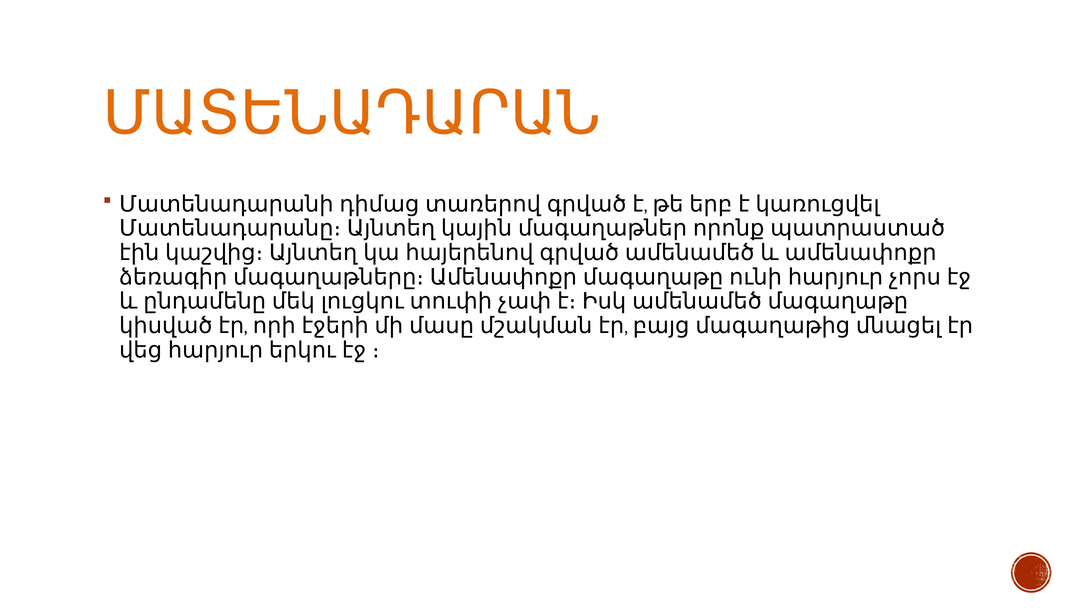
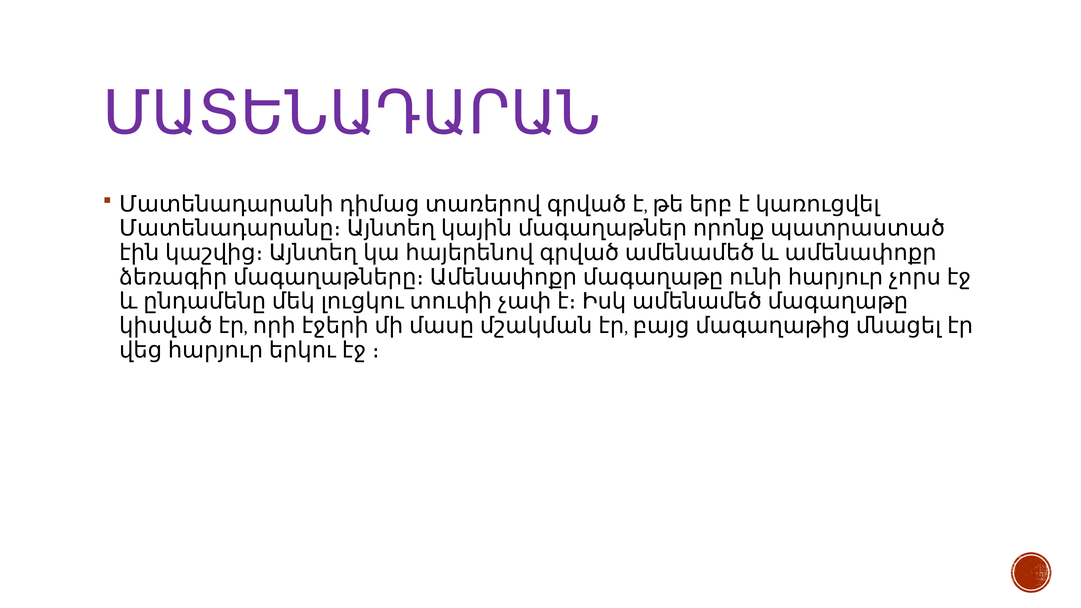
ՄԱՏԵՆԱԴԱՐԱՆ colour: orange -> purple (352, 114)
